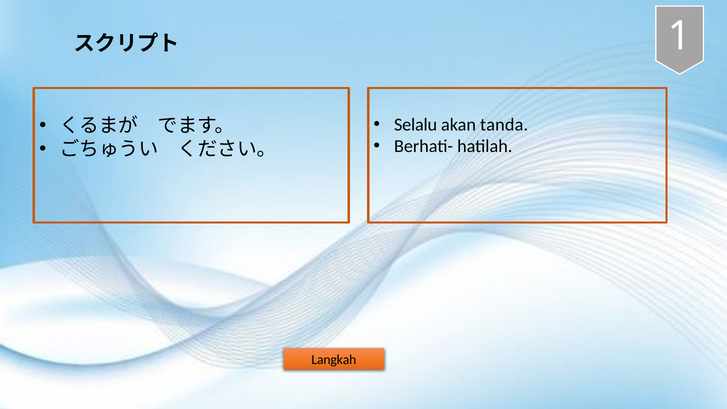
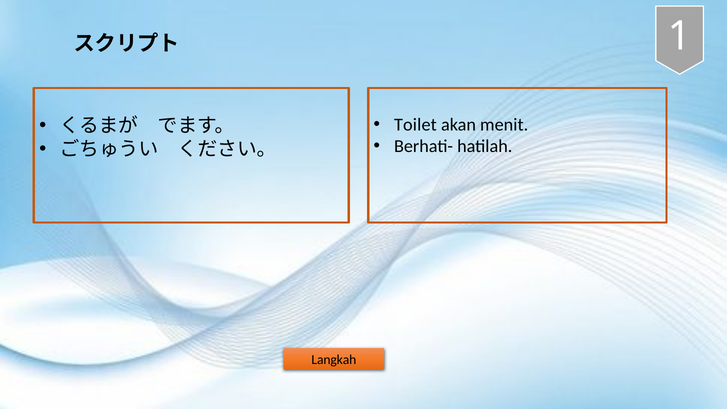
Selalu: Selalu -> Toilet (415, 125)
tanda: tanda -> menit (504, 125)
